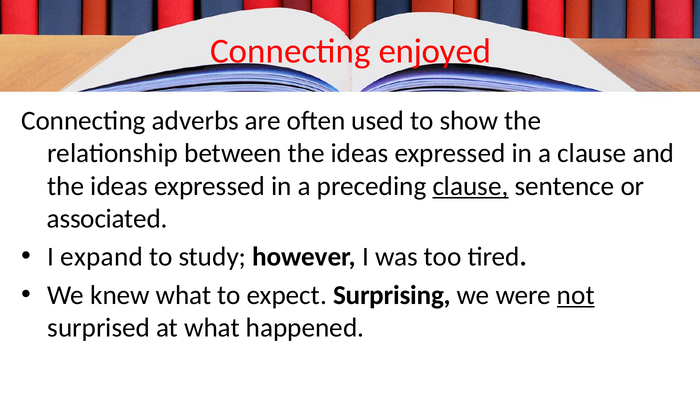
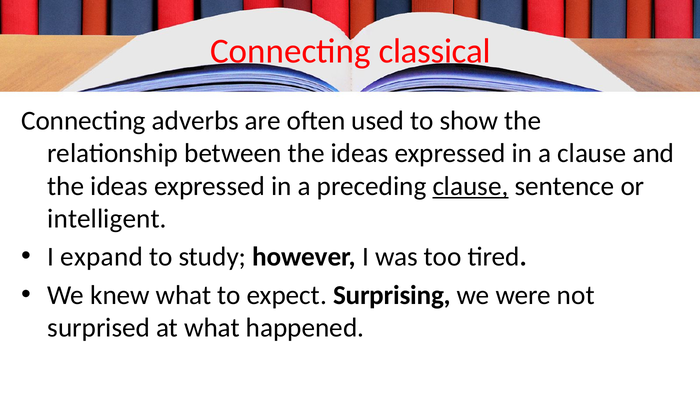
enjoyed: enjoyed -> classical (435, 51)
associated: associated -> intelligent (107, 219)
not underline: present -> none (576, 295)
